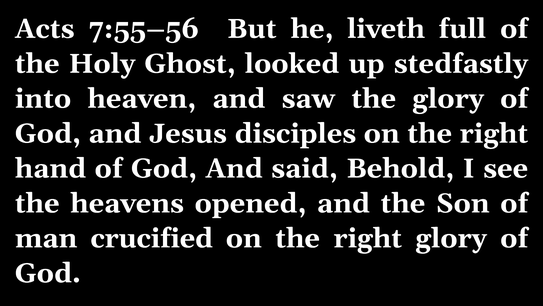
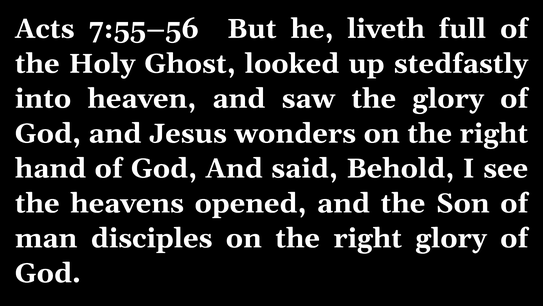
disciples: disciples -> wonders (295, 133)
crucified: crucified -> disciples (152, 238)
